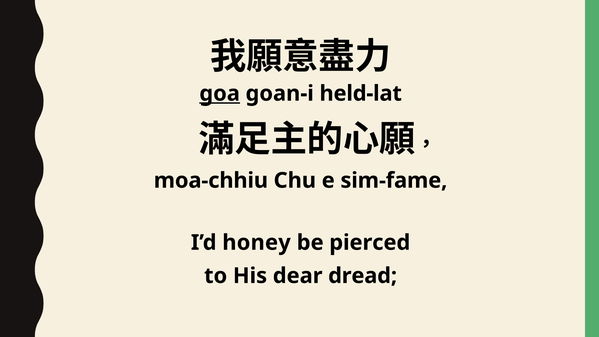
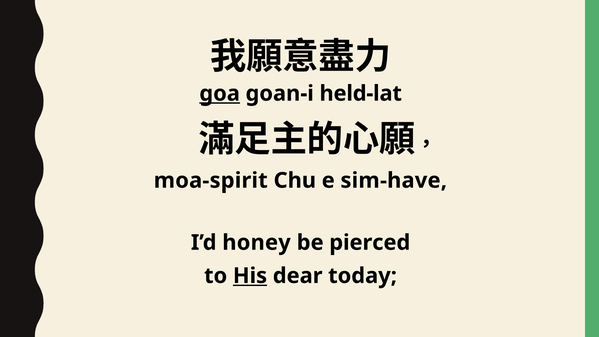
moa-chhiu: moa-chhiu -> moa-spirit (211, 180)
sim-fame: sim-fame -> sim-have (394, 180)
His underline: none -> present (250, 276)
dread: dread -> today (363, 276)
